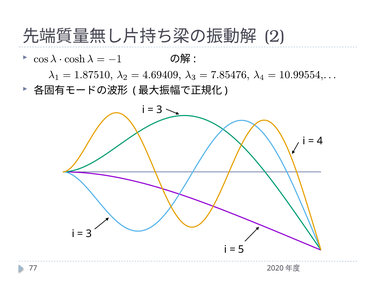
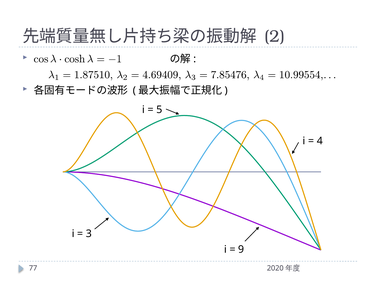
3: 3 -> 5 (159, 110)
5: 5 -> 9 (241, 250)
